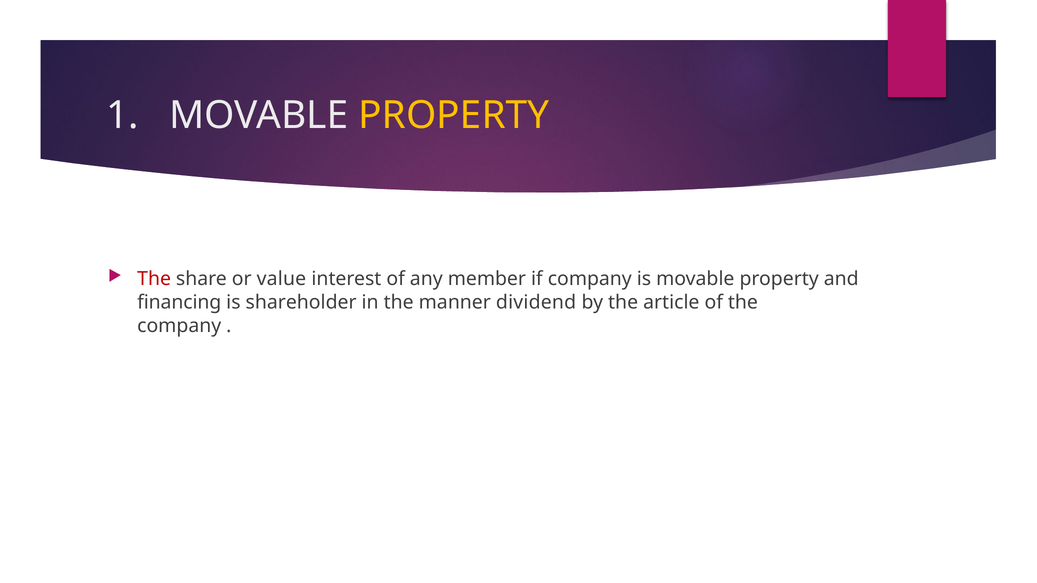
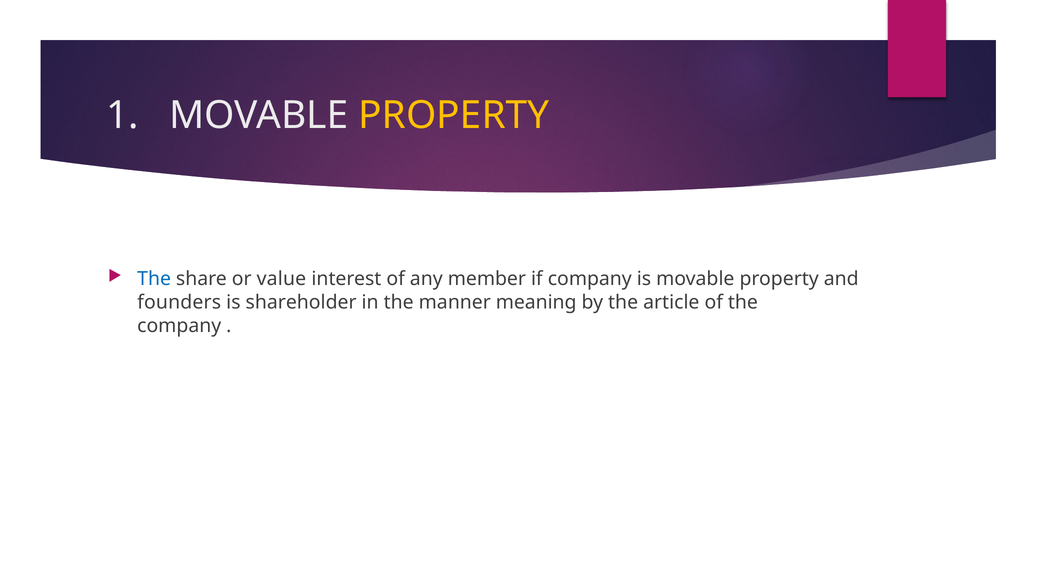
The colour: red -> blue (154, 279)
financing: financing -> founders (179, 303)
dividend: dividend -> meaning (536, 303)
